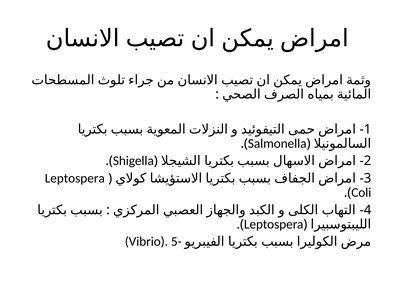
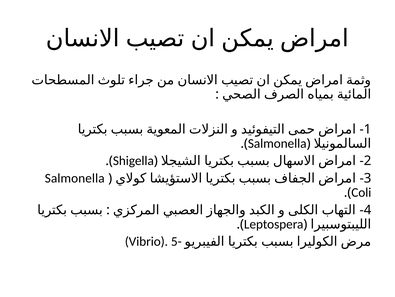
Leptospera: Leptospera -> Salmonella (75, 178)
